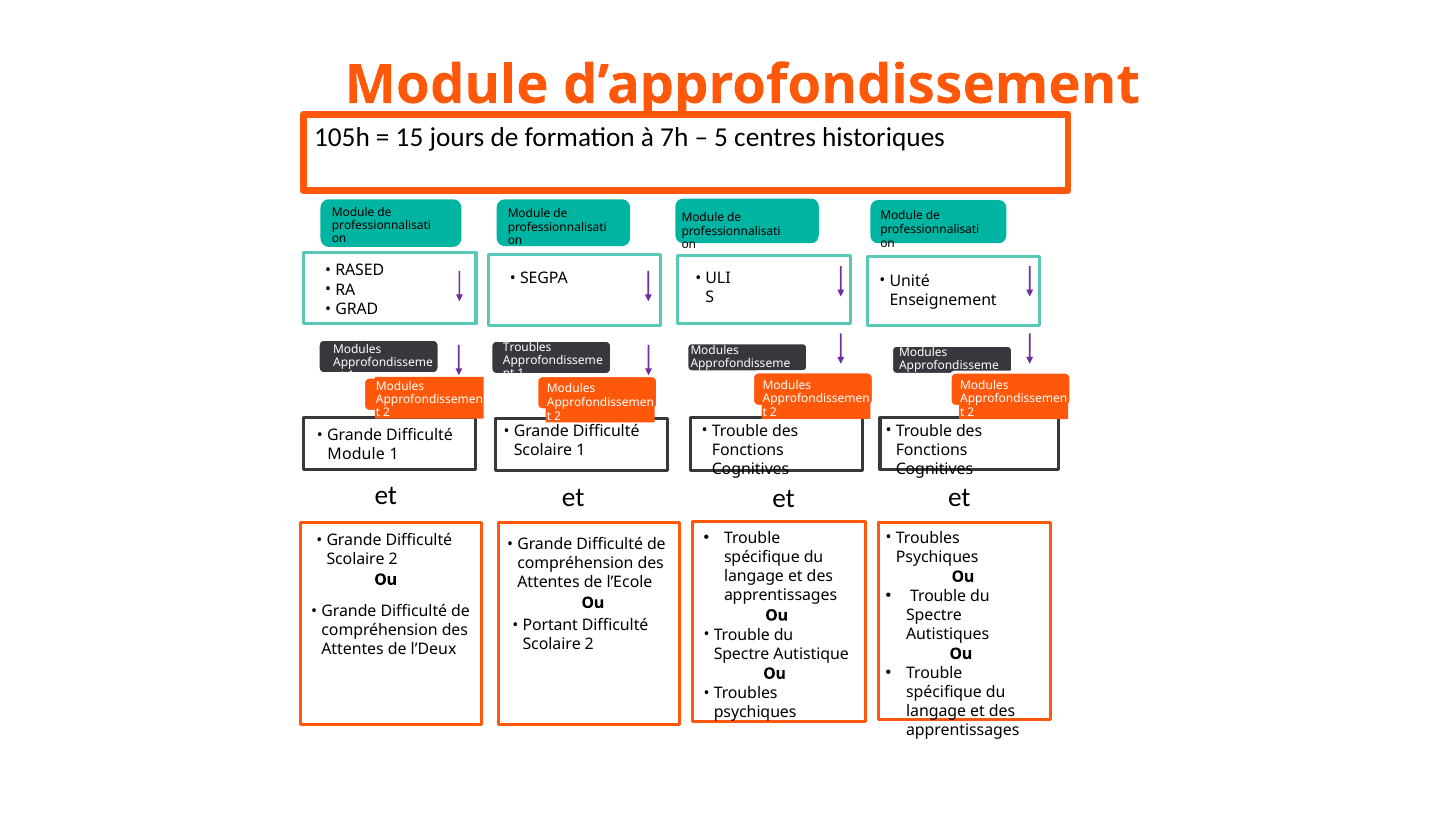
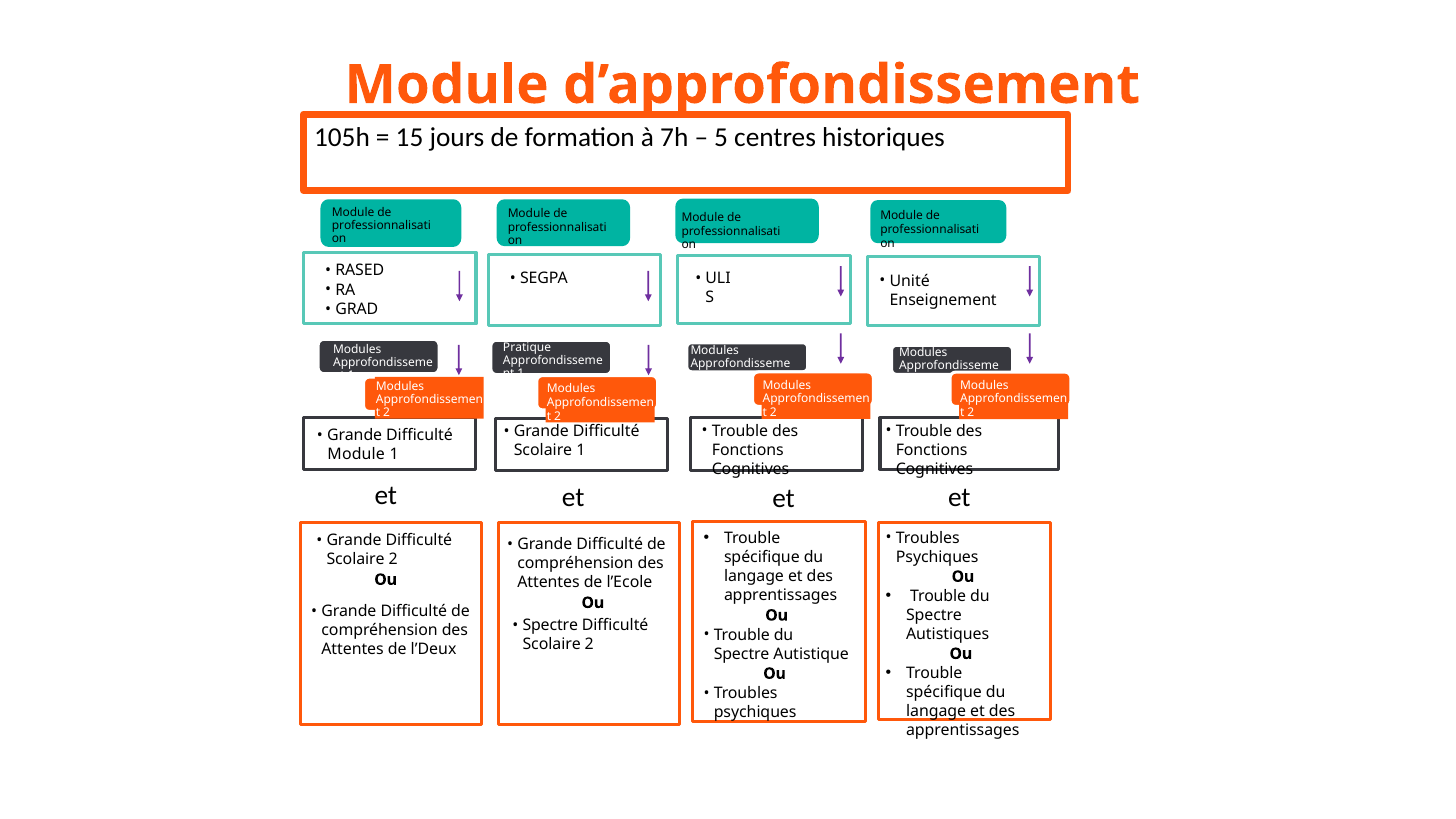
Troubles: Troubles -> Pratique (527, 348)
Portant: Portant -> Spectre (550, 625)
